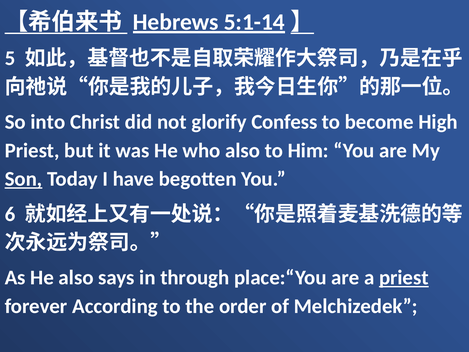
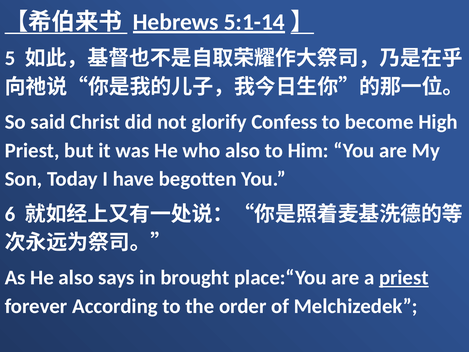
into: into -> said (48, 122)
Son underline: present -> none (23, 179)
through: through -> brought (195, 278)
